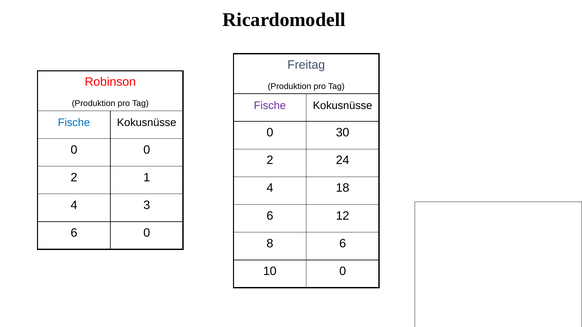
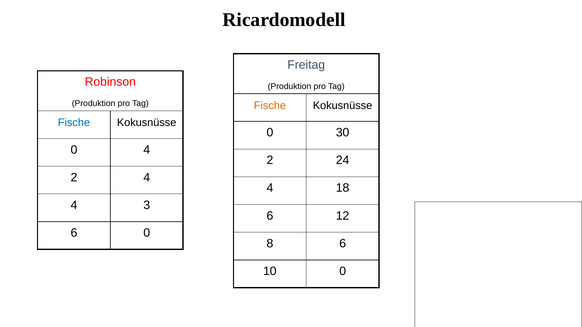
Fische colour: purple -> orange (270, 106)
0 0: 0 -> 4 (147, 150)
2 1: 1 -> 4 (147, 178)
